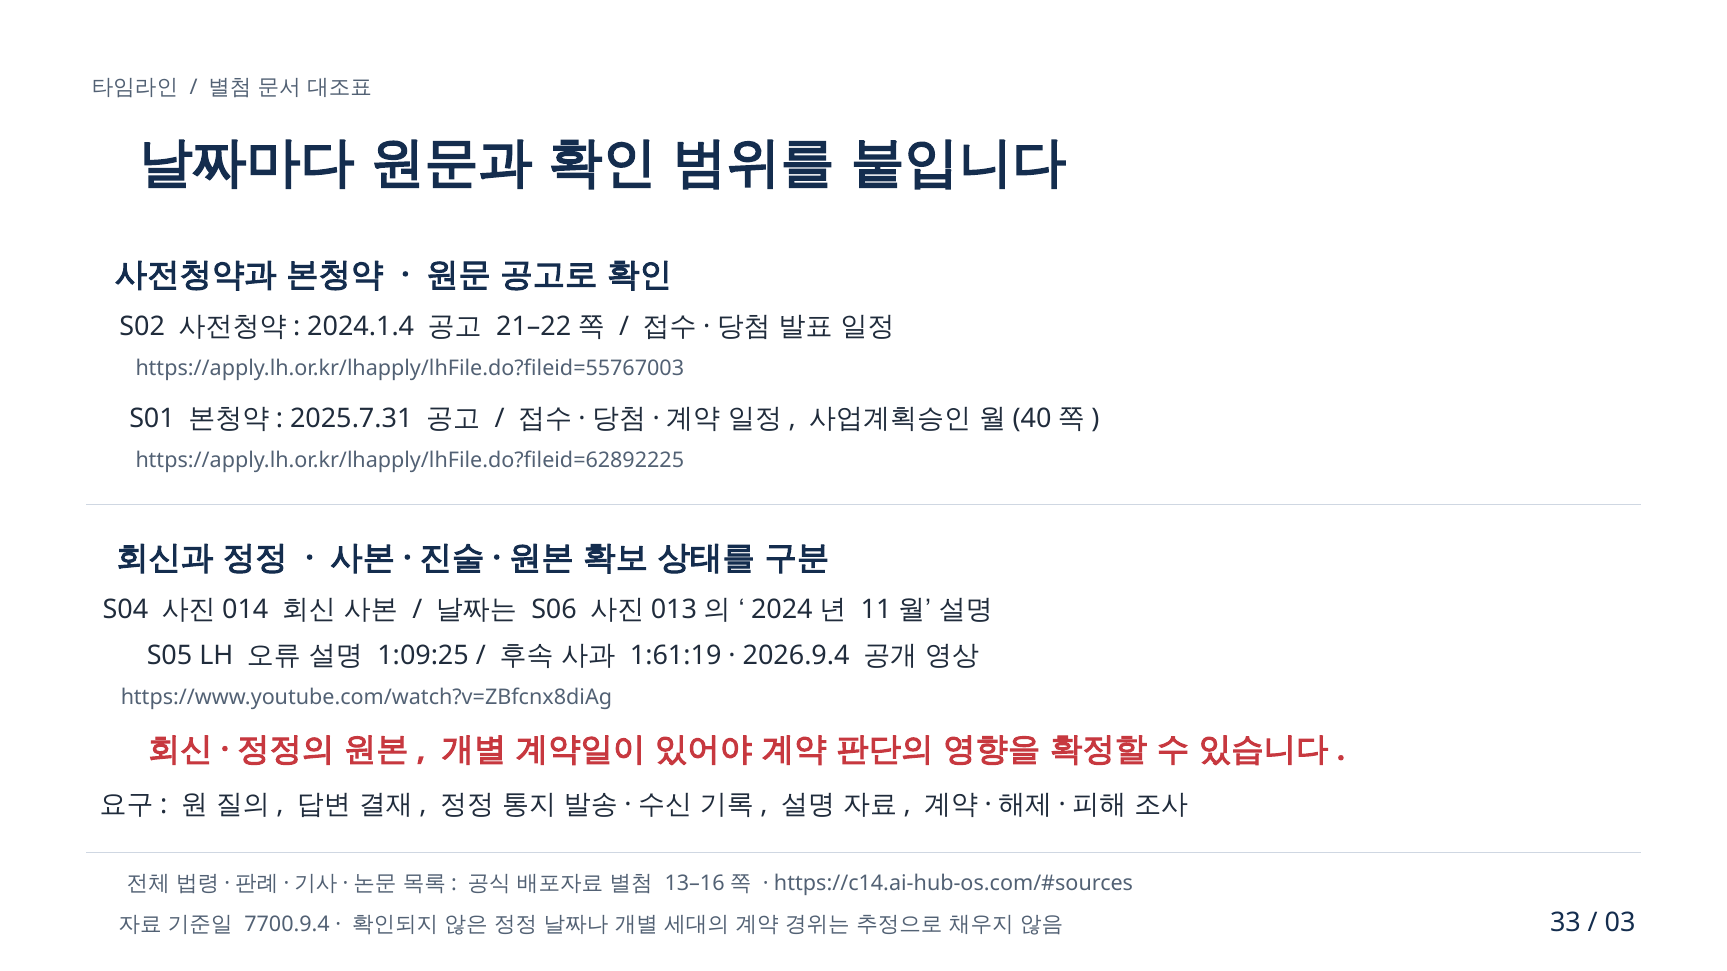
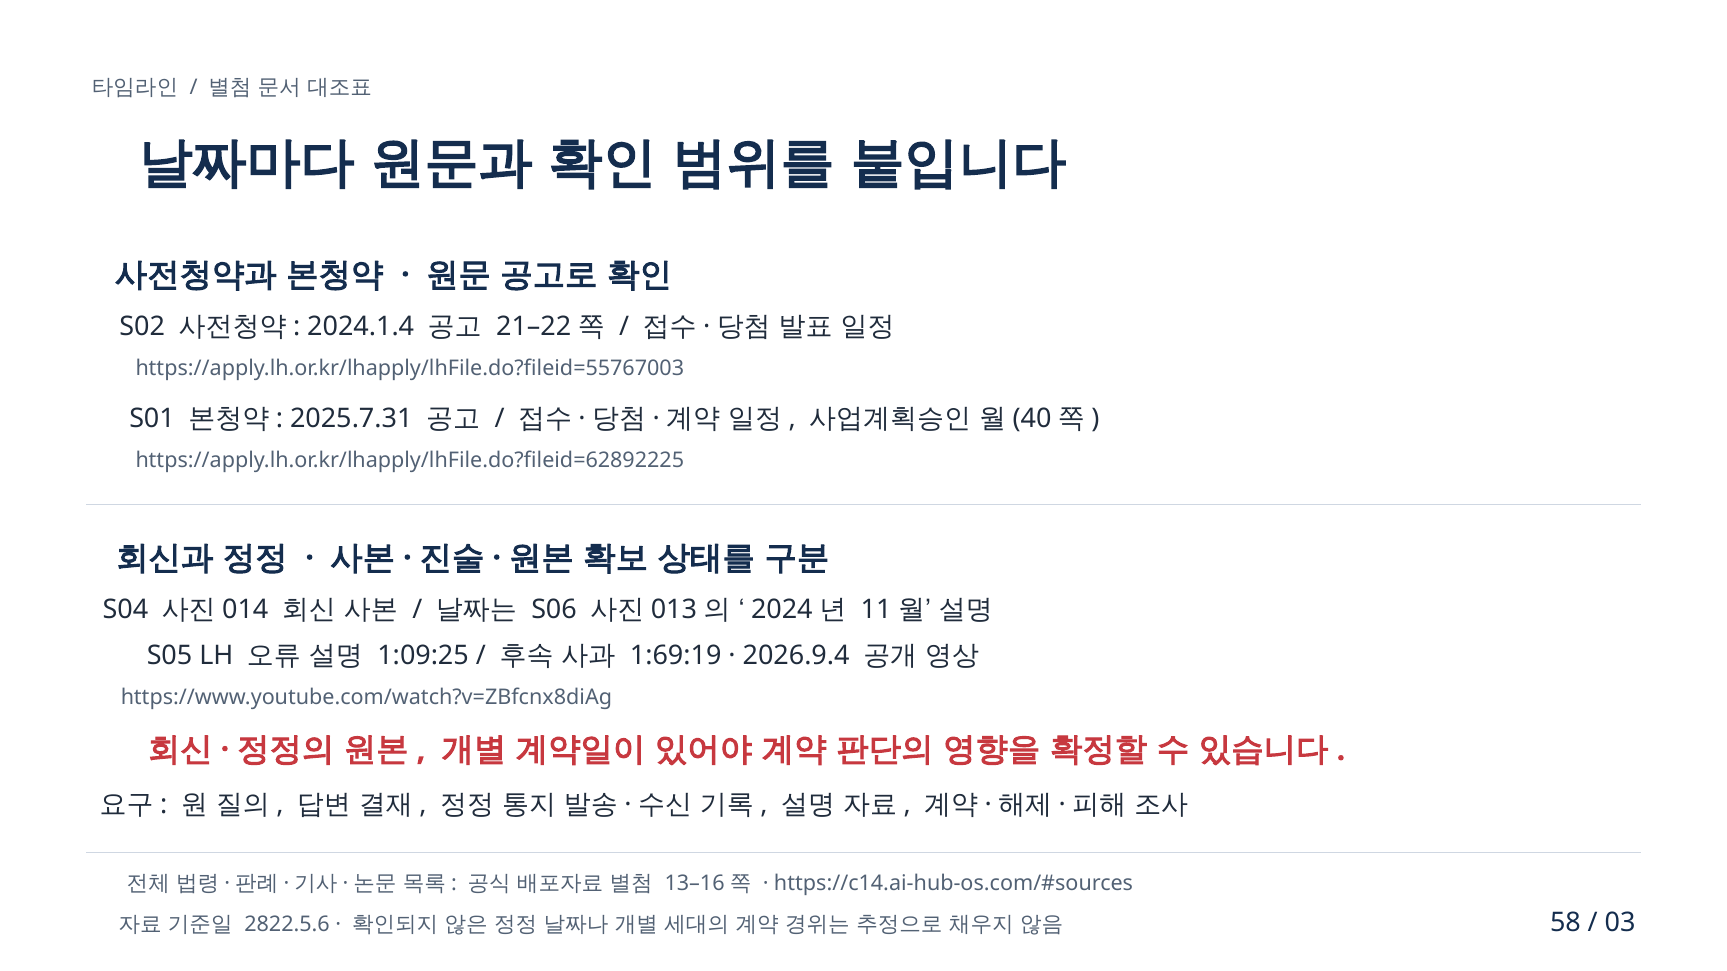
1:61:19: 1:61:19 -> 1:69:19 (676, 656)
7700.9.4: 7700.9.4 -> 2822.5.6 (287, 924)
33: 33 -> 58 (1565, 923)
